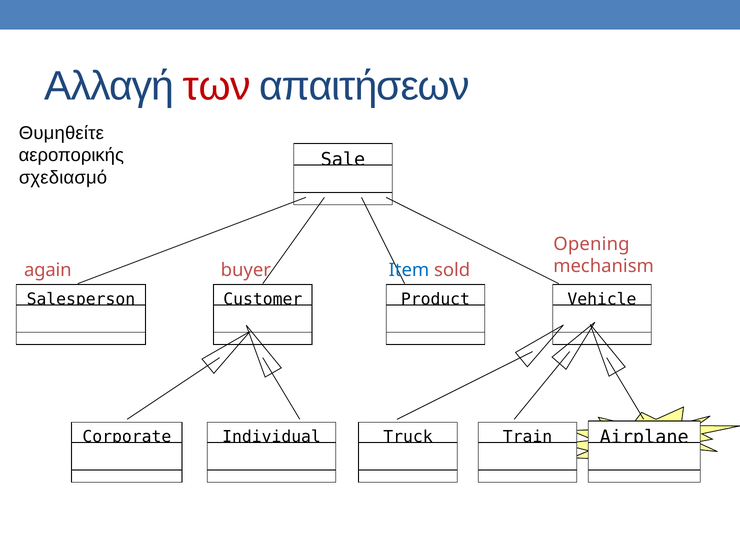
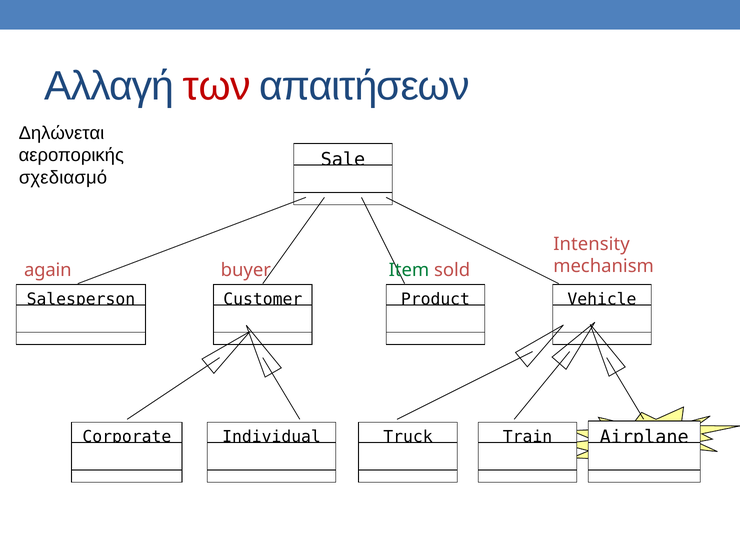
Θυμηθείτε: Θυμηθείτε -> Δηλώνεται (62, 133)
Opening: Opening -> Intensity (591, 244)
Item colour: blue -> green (409, 270)
